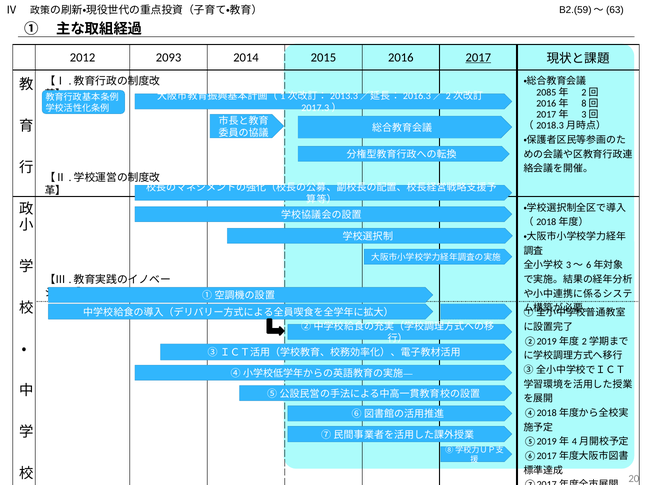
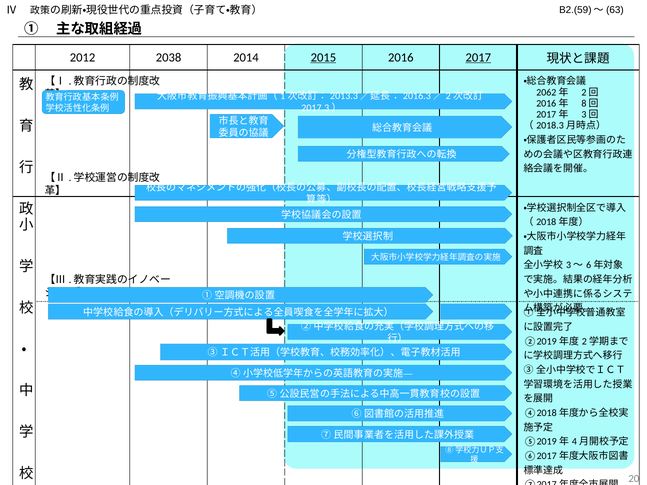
2093: 2093 -> 2038 (169, 57)
2015 underline: none -> present (323, 57)
2085: 2085 -> 2062 (546, 92)
